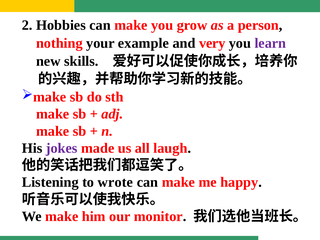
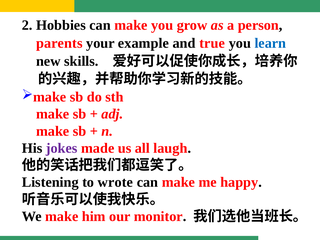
nothing: nothing -> parents (59, 43)
very: very -> true (212, 43)
learn colour: purple -> blue (270, 43)
